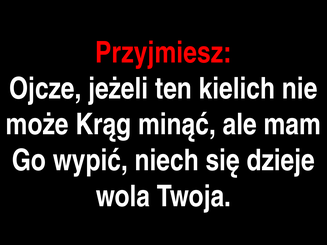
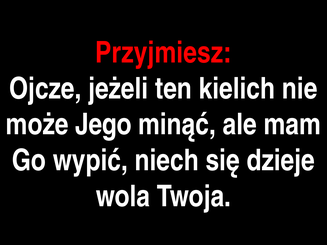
Krąg: Krąg -> Jego (103, 125)
